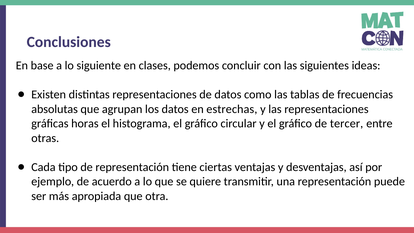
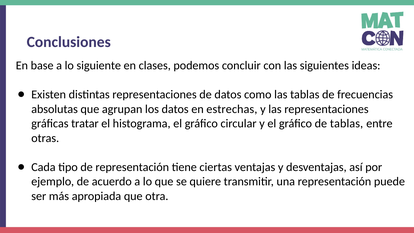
horas: horas -> tratar (85, 124)
de tercer: tercer -> tablas (347, 124)
